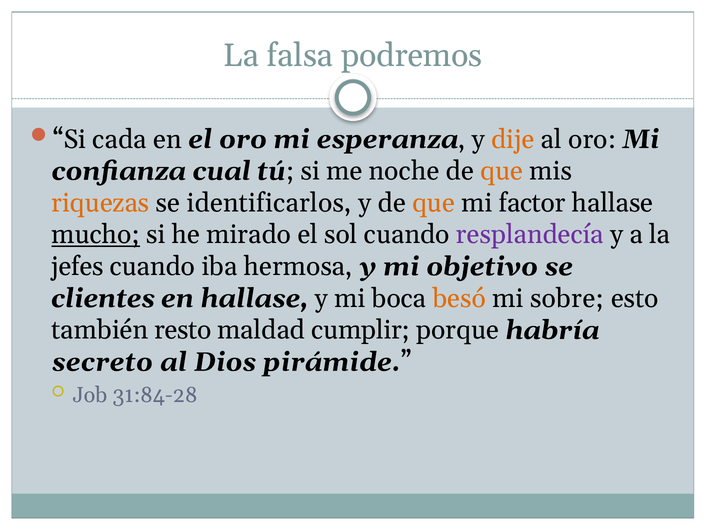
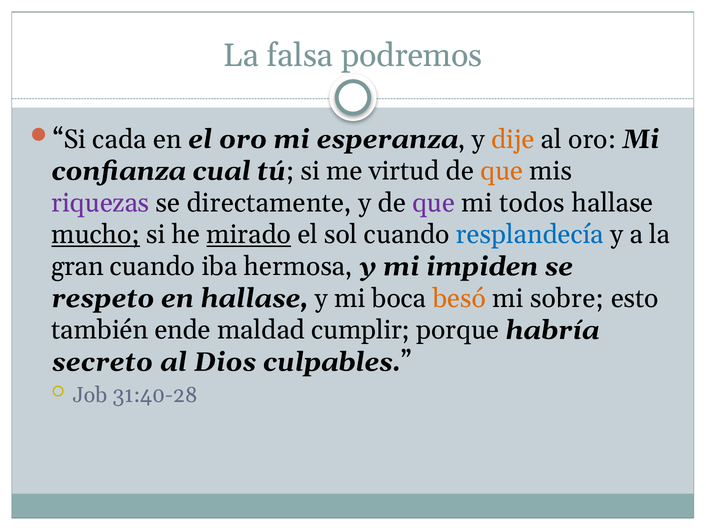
noche: noche -> virtud (404, 171)
riquezas colour: orange -> purple (100, 203)
identificarlos: identificarlos -> directamente (269, 203)
que colour: orange -> purple (434, 203)
factor: factor -> todos (532, 203)
mirado underline: none -> present (249, 235)
resplandecía colour: purple -> blue (530, 235)
jefes: jefes -> gran (77, 266)
objetivo: objetivo -> impiden (482, 266)
clientes: clientes -> respeto (103, 298)
resto: resto -> ende (183, 330)
pirámide: pirámide -> culpables (332, 362)
31:84-28: 31:84-28 -> 31:40-28 (155, 395)
